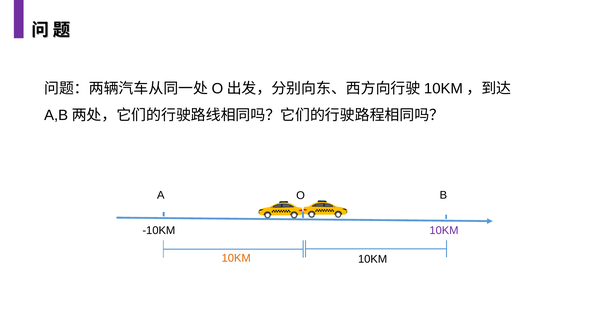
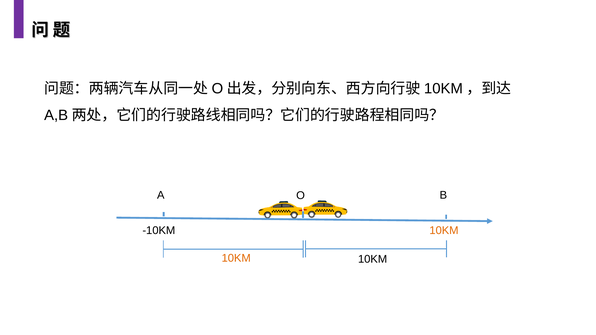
10KM colour: purple -> orange (444, 231)
